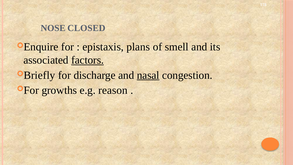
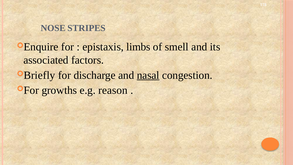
CLOSED: CLOSED -> STRIPES (86, 28)
plans: plans -> limbs (138, 47)
factors underline: present -> none (88, 60)
